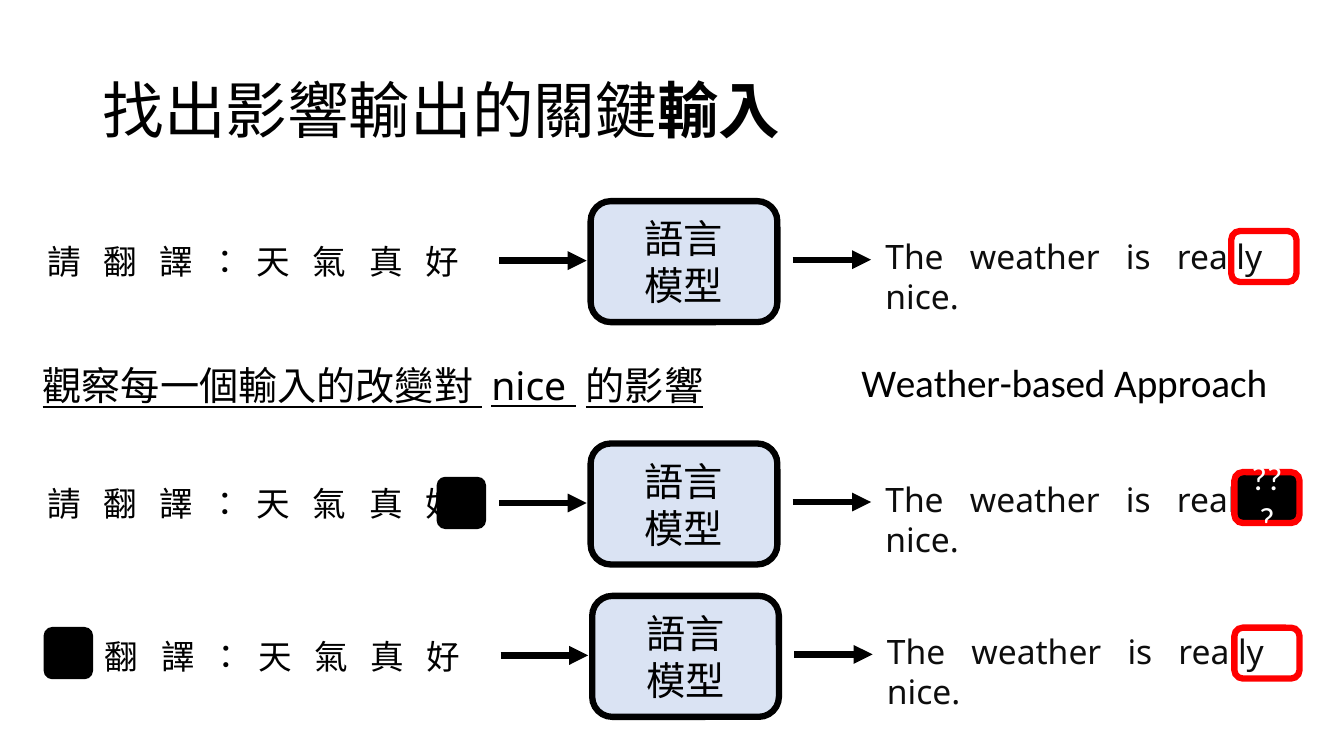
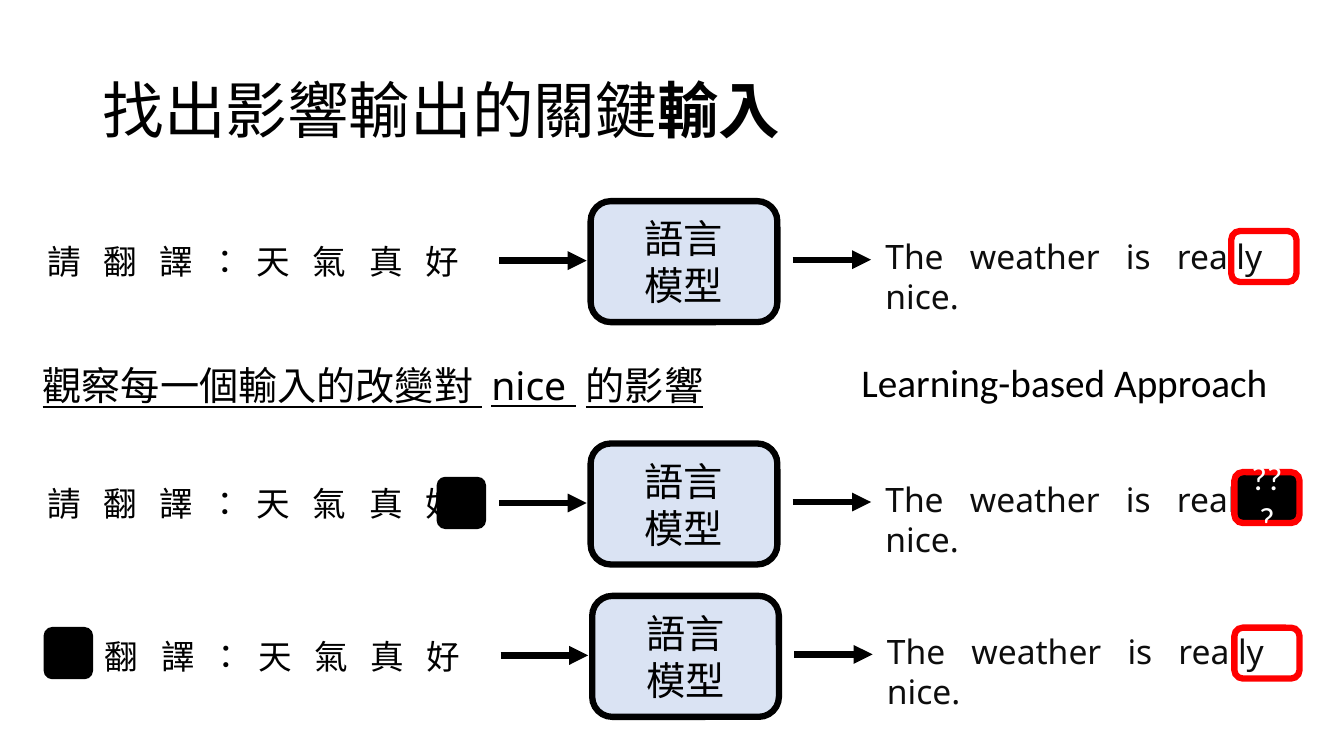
Weather-based: Weather-based -> Learning-based (983, 384)
